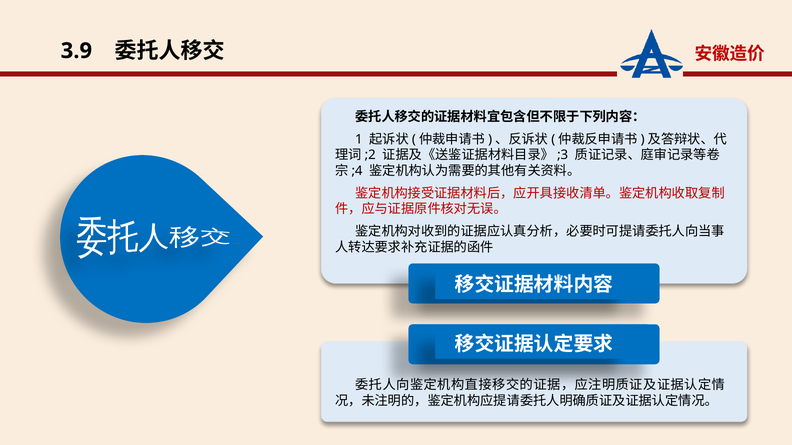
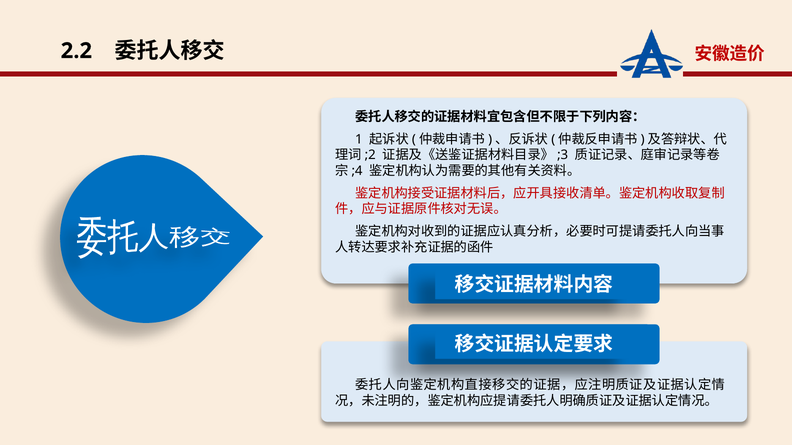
3.9: 3.9 -> 2.2 (76, 51)
